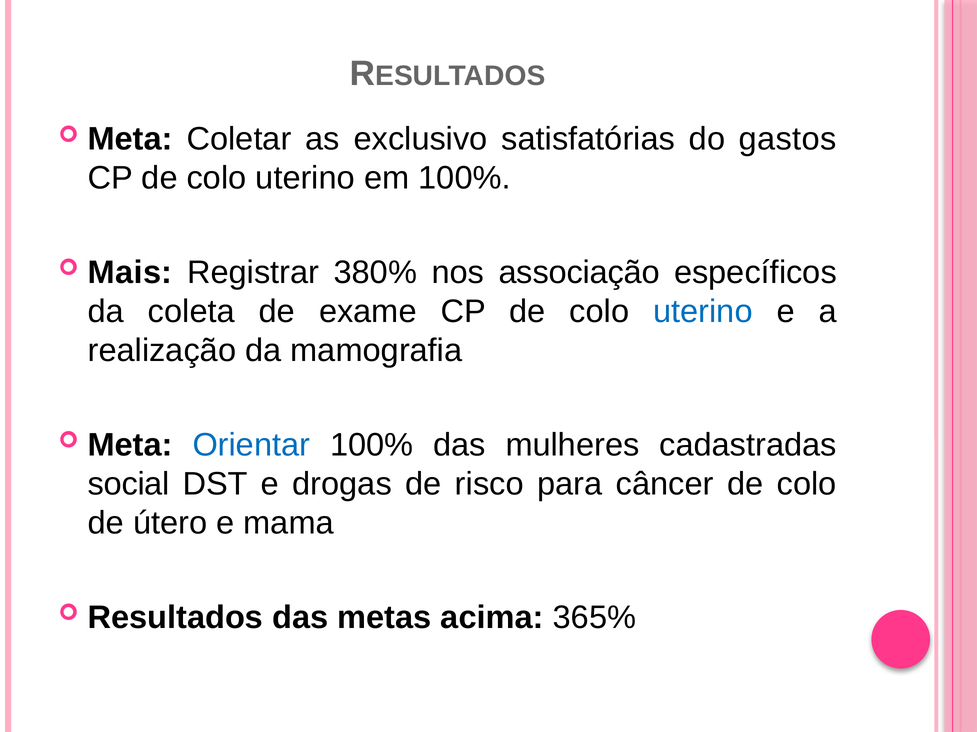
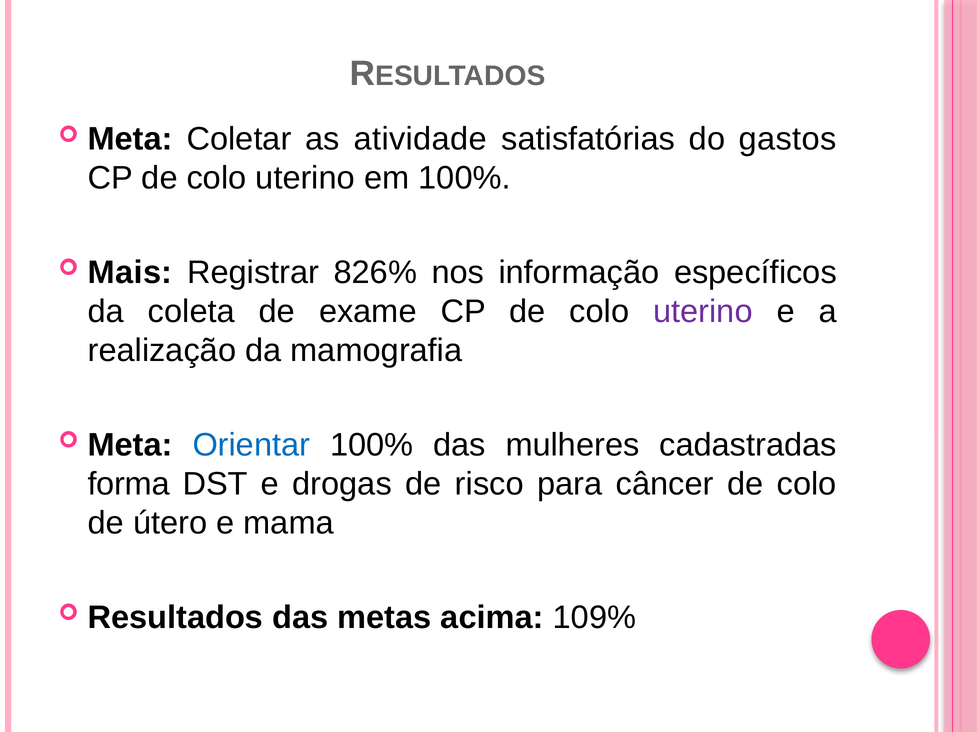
exclusivo: exclusivo -> atividade (420, 139)
380%: 380% -> 826% (375, 273)
associação: associação -> informação (579, 273)
uterino colour: blue -> purple (703, 312)
social: social -> forma (129, 484)
365%: 365% -> 109% (595, 618)
